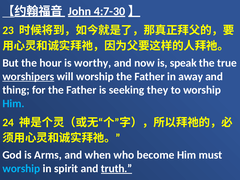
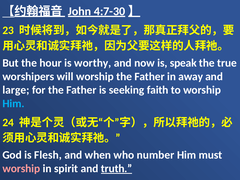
worshipers underline: present -> none (28, 76)
thing: thing -> large (16, 90)
they: they -> faith (158, 90)
Arms: Arms -> Flesh (48, 155)
become: become -> number (156, 155)
worship colour: light blue -> pink (21, 169)
